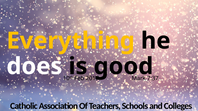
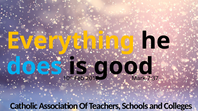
does colour: white -> light blue (34, 67)
